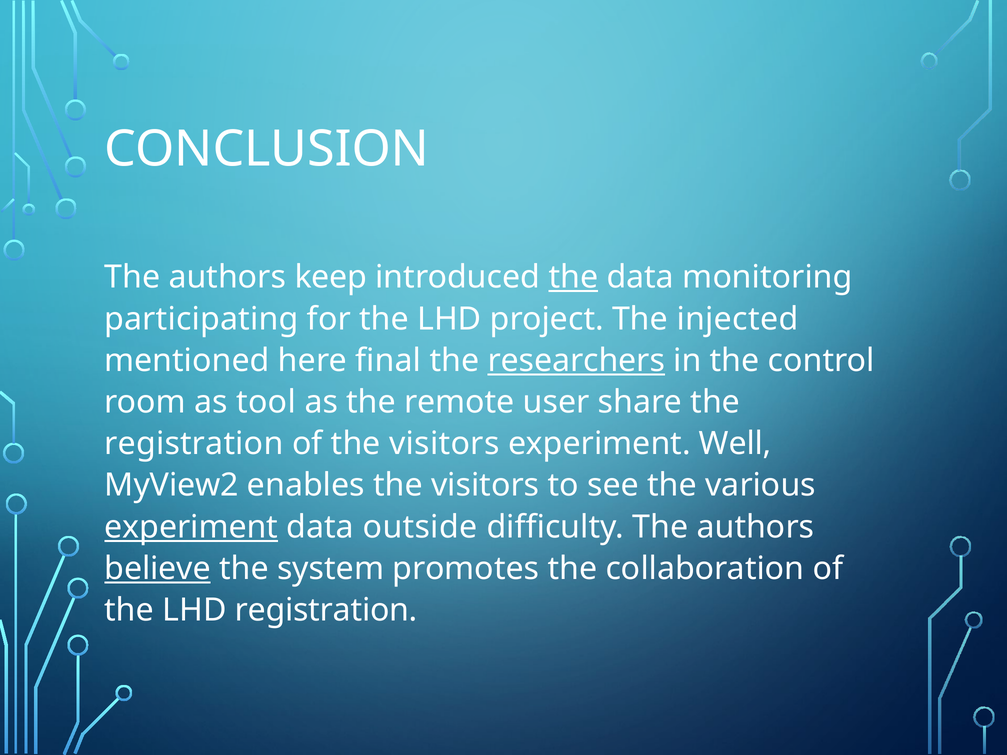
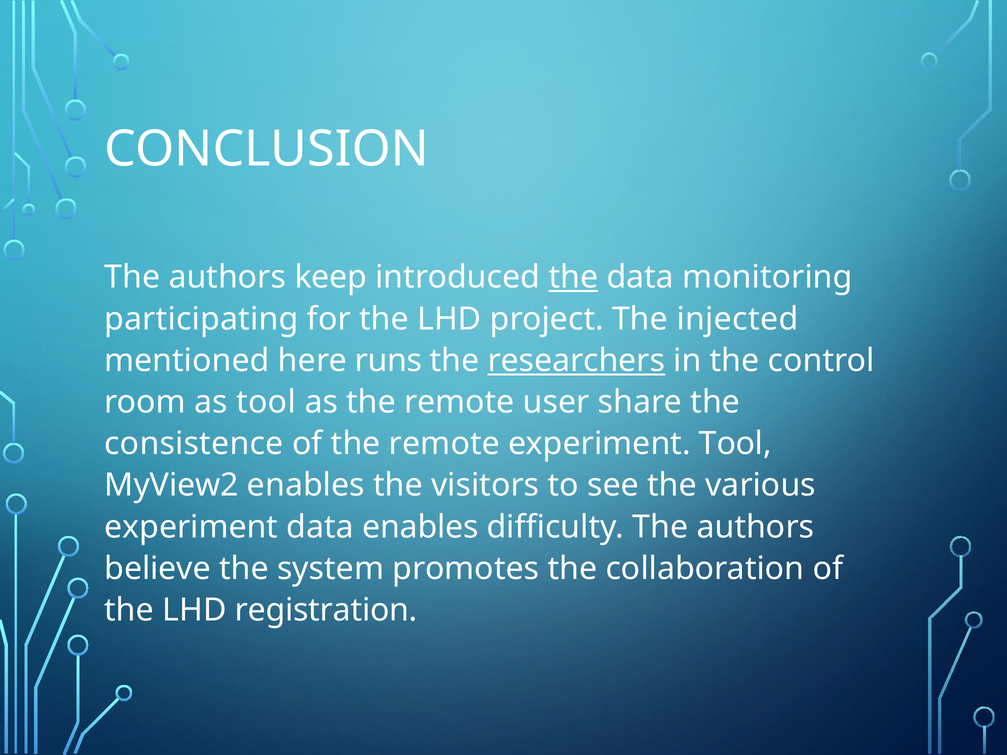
final: final -> runs (388, 361)
registration: registration -> consistence (194, 444)
of the visitors: visitors -> remote (444, 444)
experiment Well: Well -> Tool (735, 444)
experiment underline: present -> none (191, 527)
data outside: outside -> enables (420, 527)
believe underline: present -> none (158, 569)
